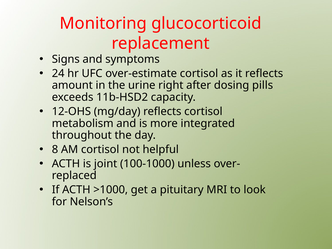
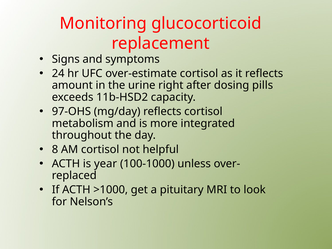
12-OHS: 12-OHS -> 97-OHS (71, 111)
joint: joint -> year (106, 164)
